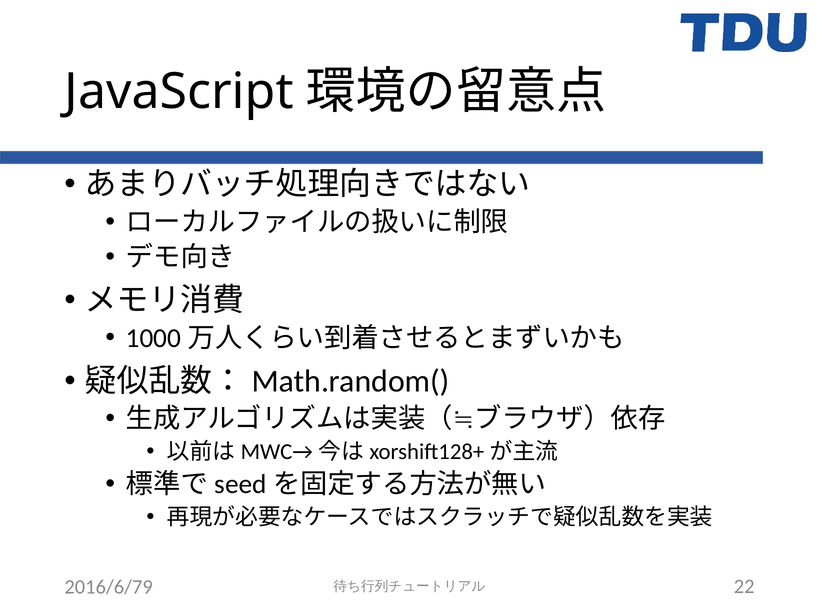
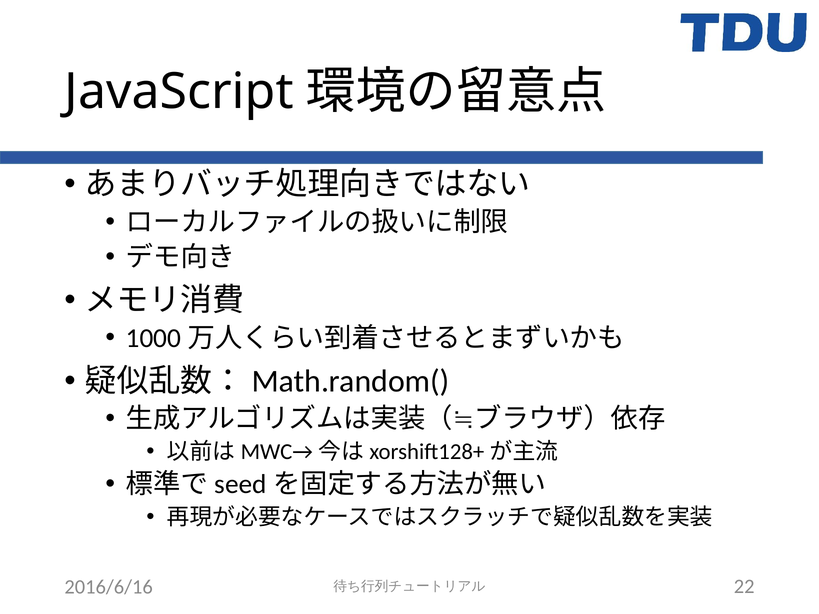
2016/6/79: 2016/6/79 -> 2016/6/16 (109, 587)
